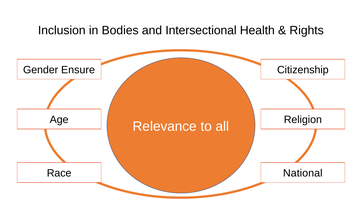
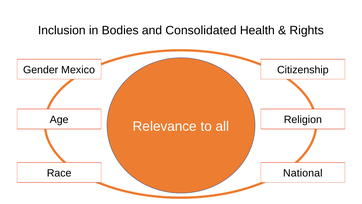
Intersectional: Intersectional -> Consolidated (201, 30)
Ensure: Ensure -> Mexico (78, 70)
